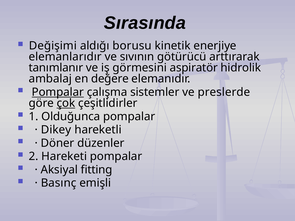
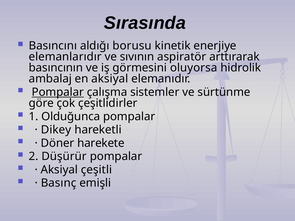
Değişimi: Değişimi -> Basıncını (53, 46)
götürücü: götürücü -> aspiratör (182, 57)
tanımlanır: tanımlanır -> basıncının (56, 68)
aspiratör: aspiratör -> oluyorsa (194, 68)
en değere: değere -> aksiyal (110, 79)
preslerde: preslerde -> sürtünme (224, 92)
çok underline: present -> none (66, 103)
düzenler: düzenler -> harekete (101, 143)
Hareketi: Hareketi -> Düşürür (64, 157)
fitting: fitting -> çeşitli (96, 170)
